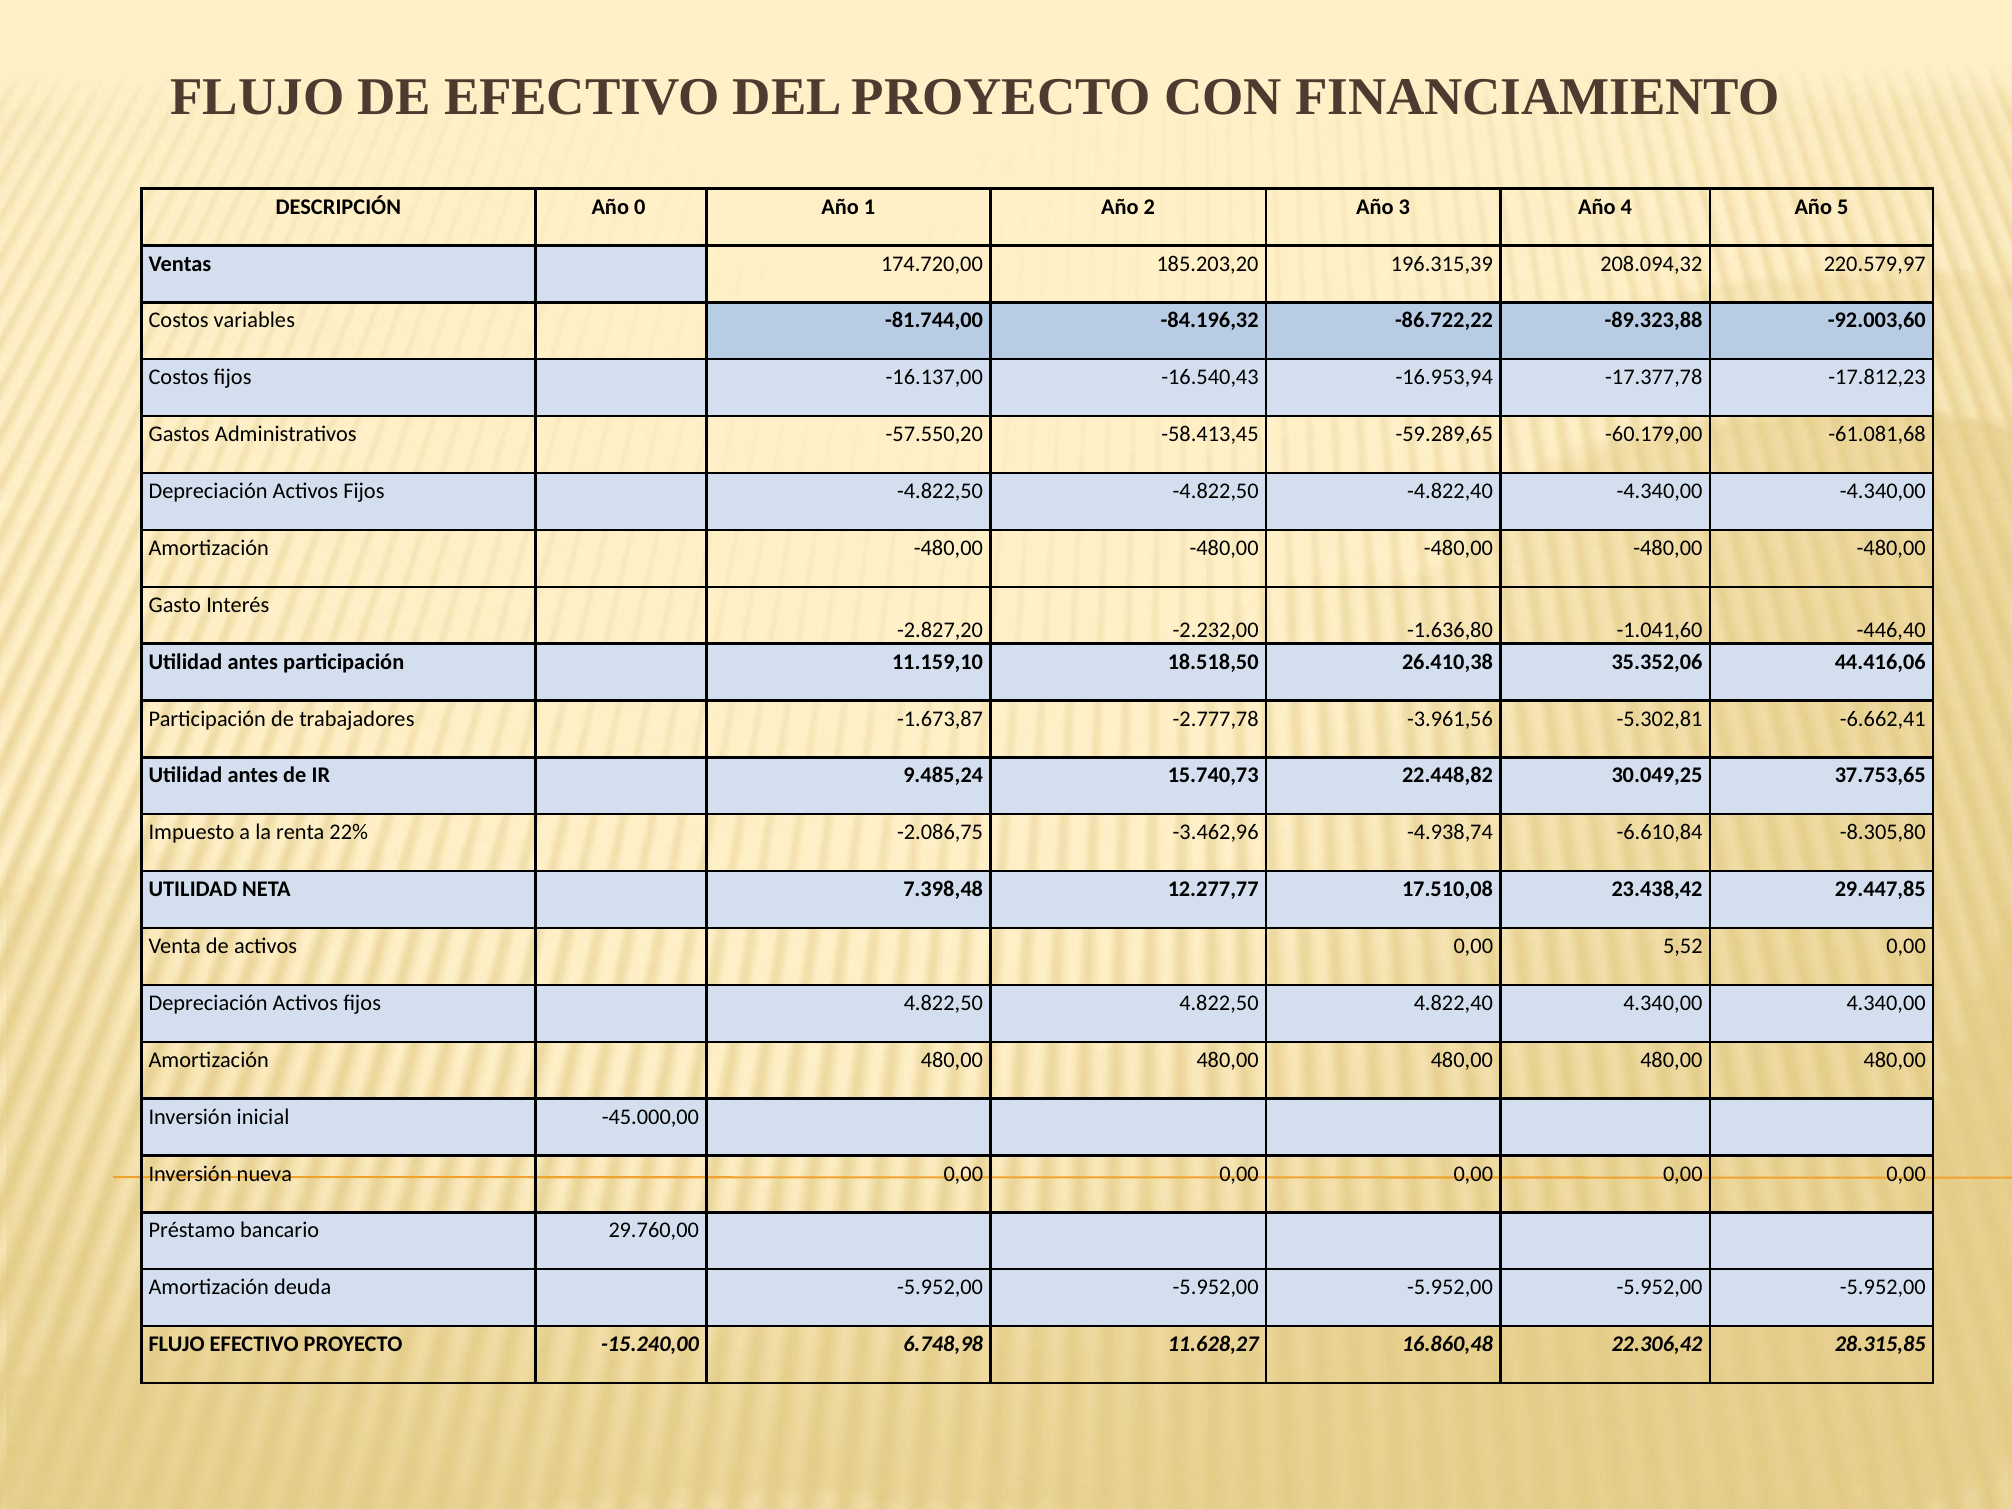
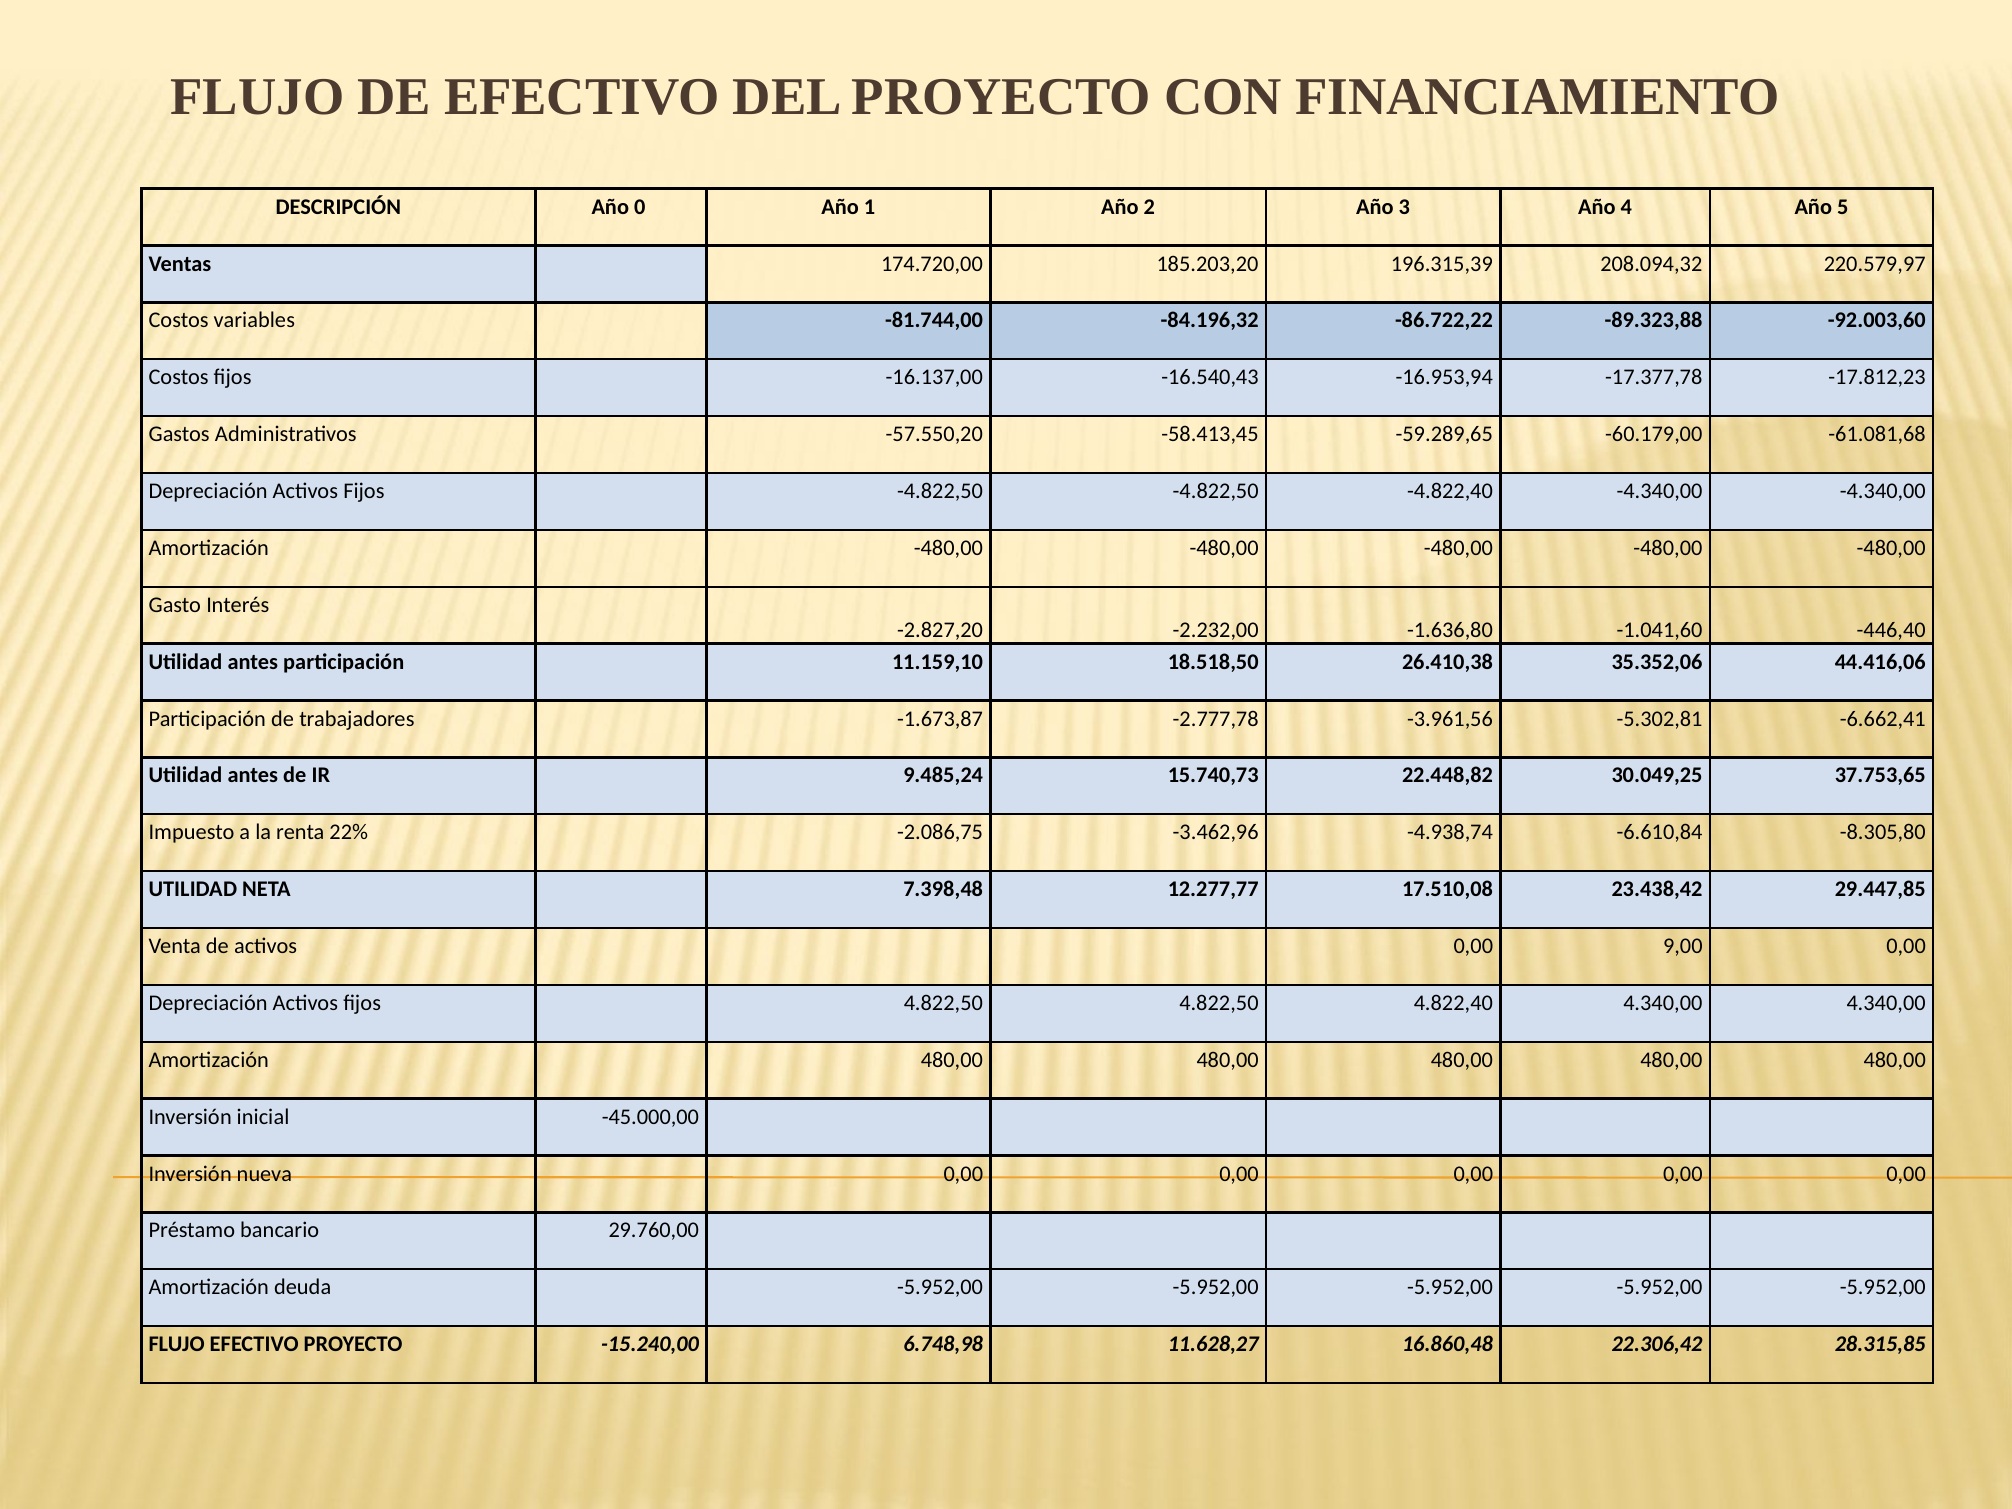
5,52: 5,52 -> 9,00 (1683, 946)
